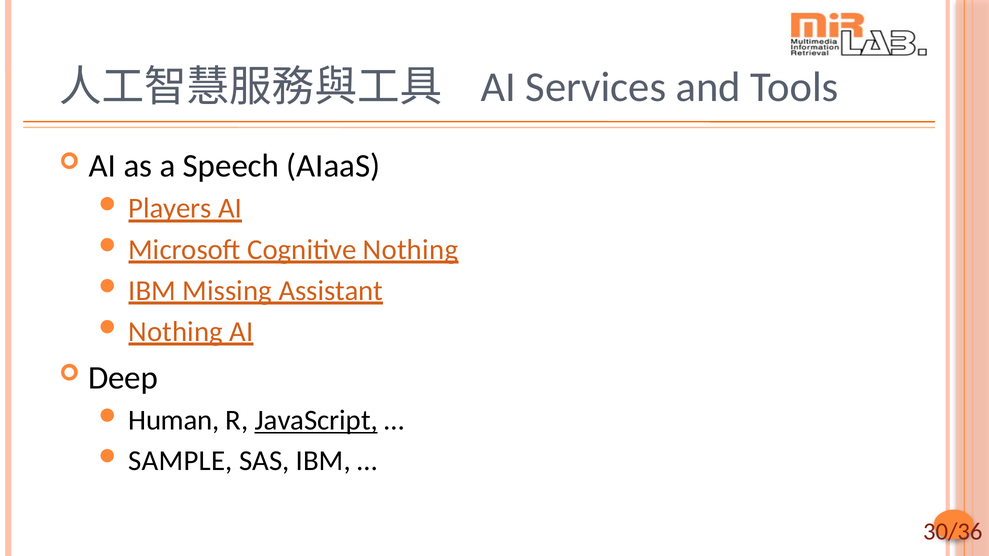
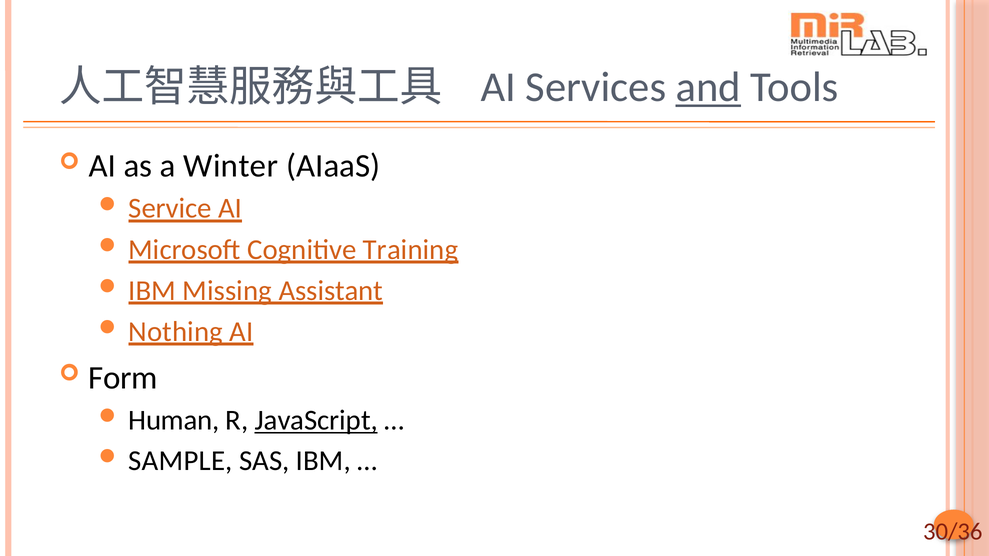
and underline: none -> present (708, 87)
Speech: Speech -> Winter (231, 166)
Players: Players -> Service (170, 209)
Cognitive Nothing: Nothing -> Training (411, 250)
Deep: Deep -> Form (123, 378)
